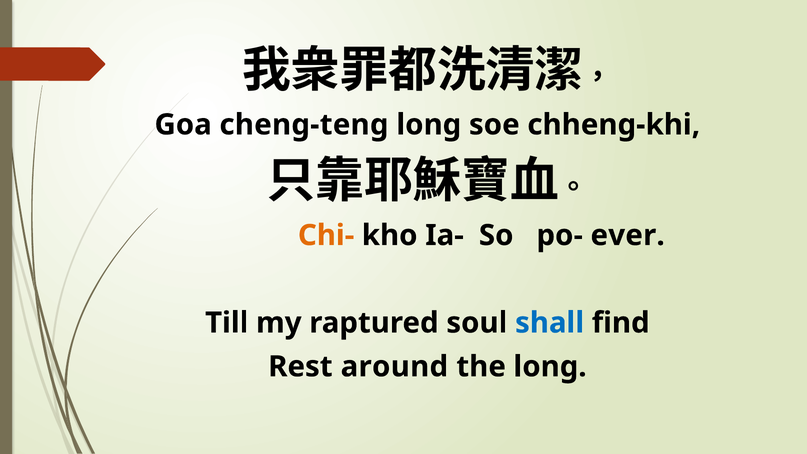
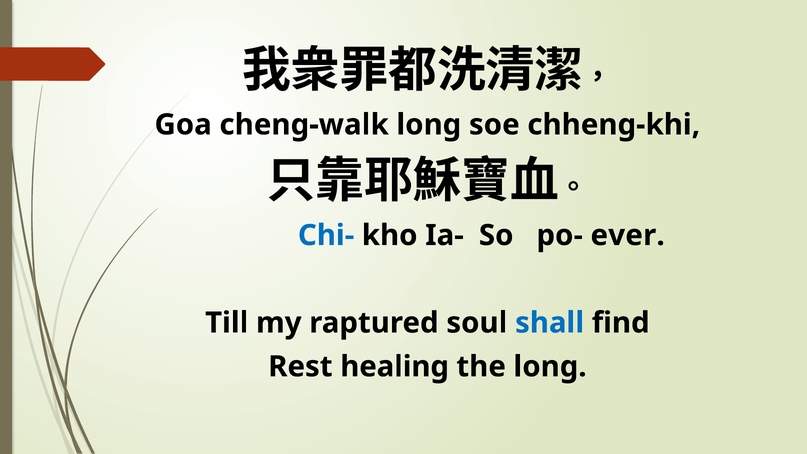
cheng-teng: cheng-teng -> cheng-walk (304, 125)
Chi- colour: orange -> blue (326, 235)
around: around -> healing (395, 367)
